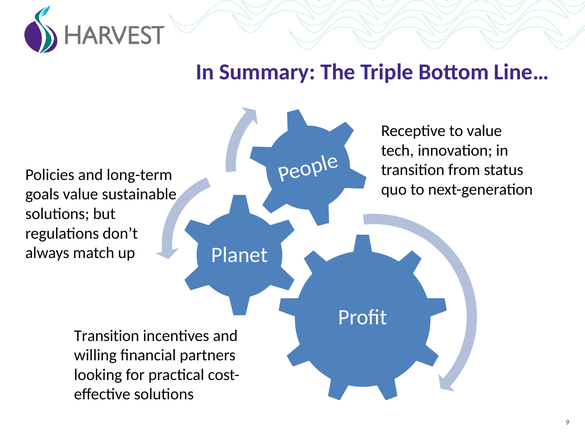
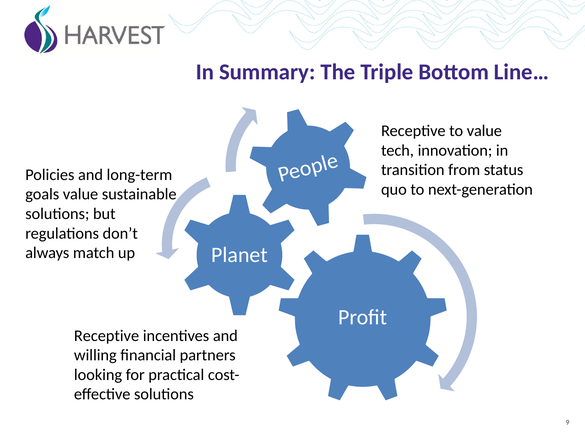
Transition: Transition -> Receptive (107, 336)
